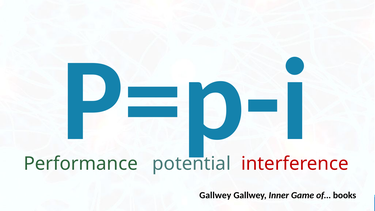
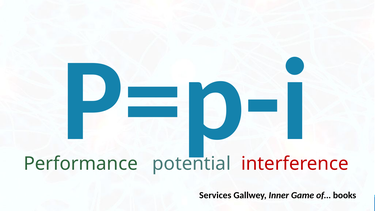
Gallwey: Gallwey -> Services (215, 195)
